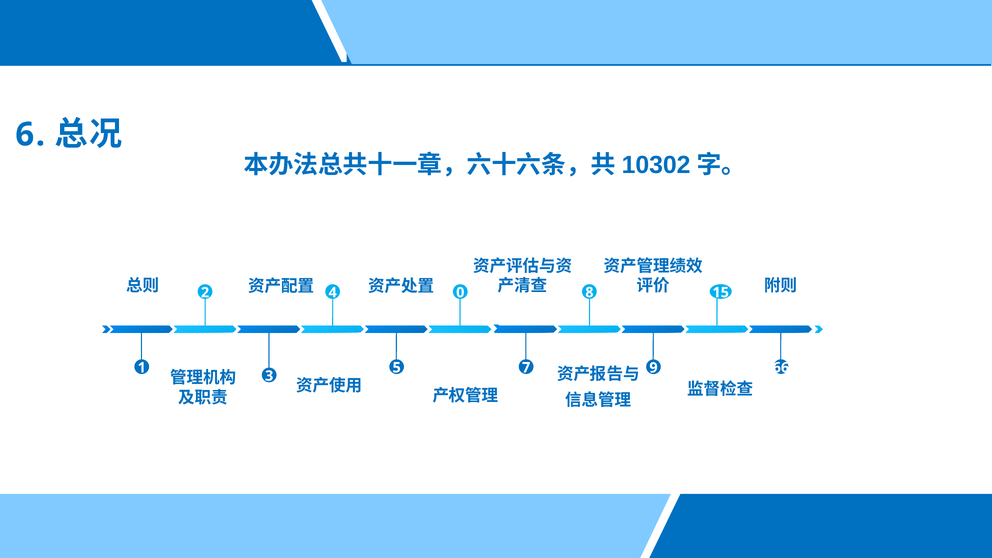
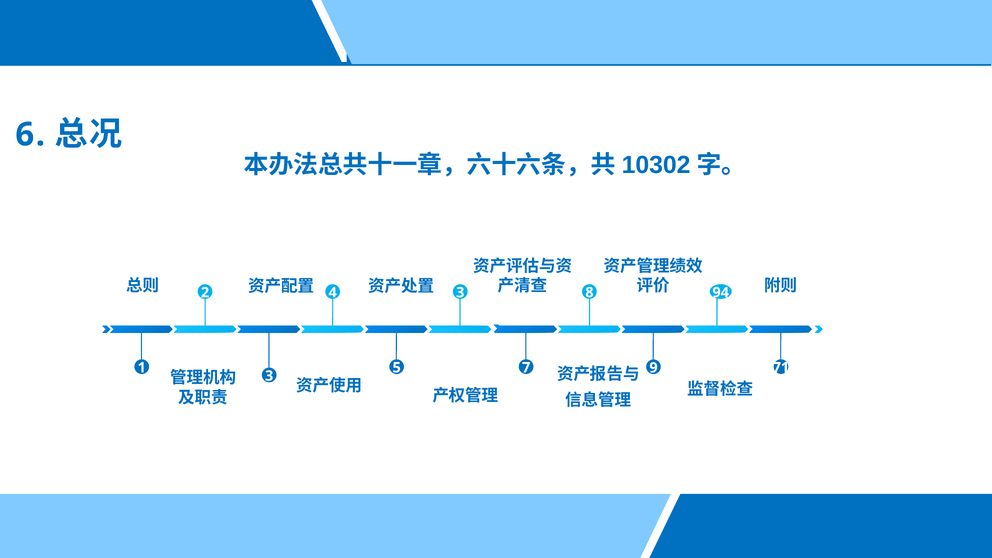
15: 15 -> 94 (721, 292)
4 0: 0 -> 3 (460, 293)
66: 66 -> 71 (781, 368)
